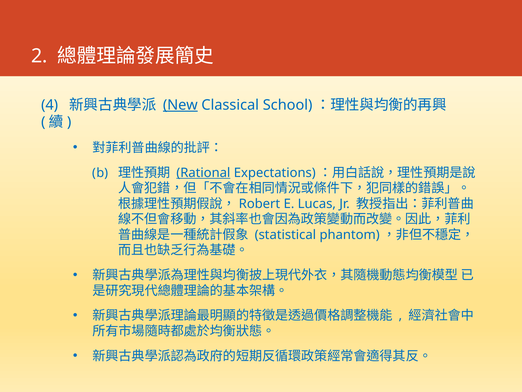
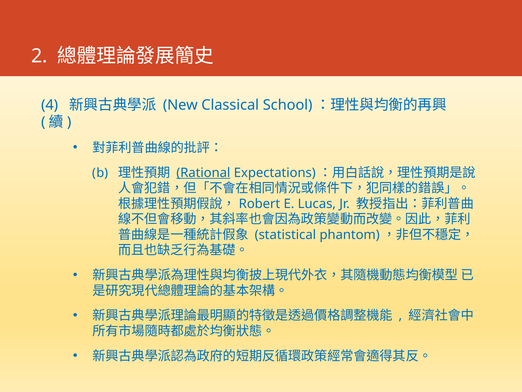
New underline: present -> none (180, 105)
